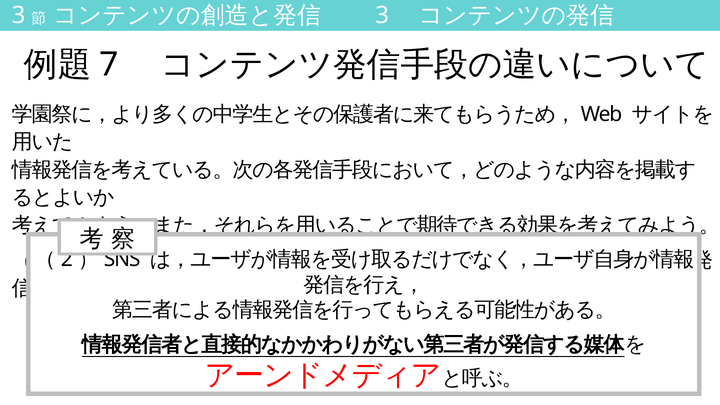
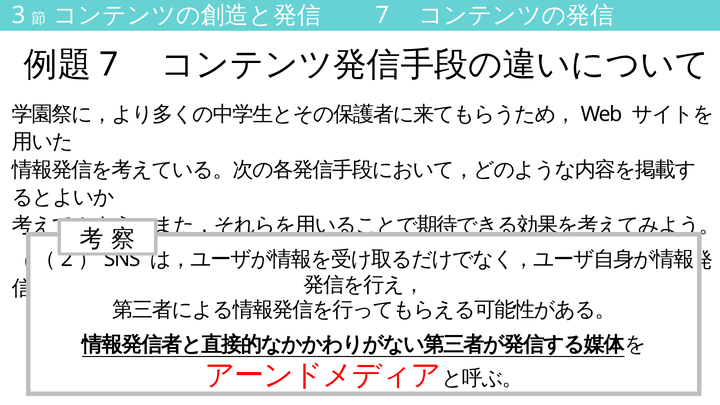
3: 3 -> 7 (382, 16)
